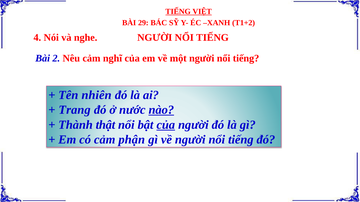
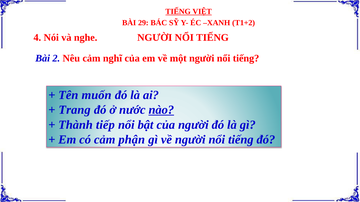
nhiên: nhiên -> muốn (97, 95)
thật: thật -> tiếp (105, 125)
của underline: present -> none (166, 125)
